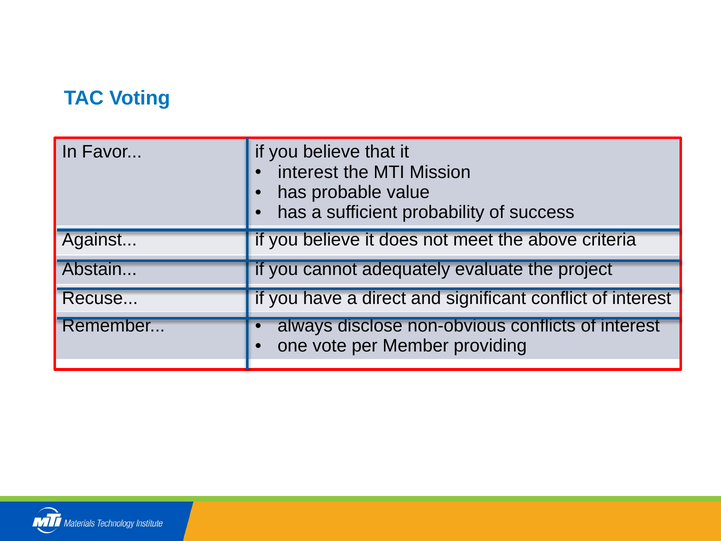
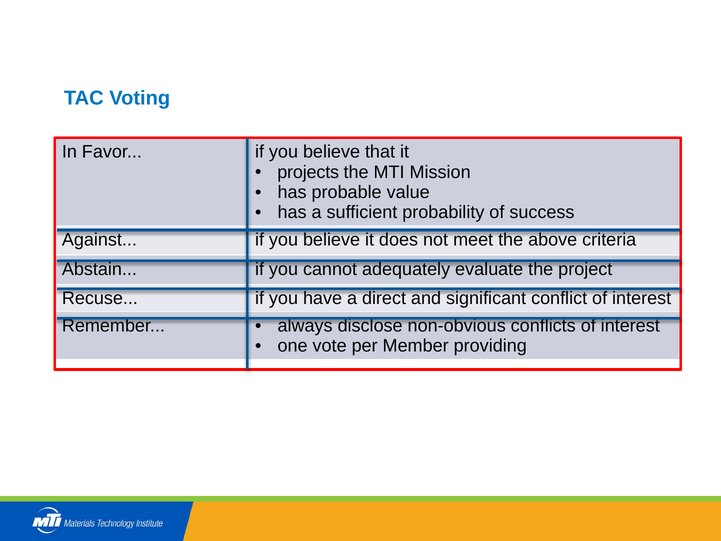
interest: interest -> projects (308, 172)
